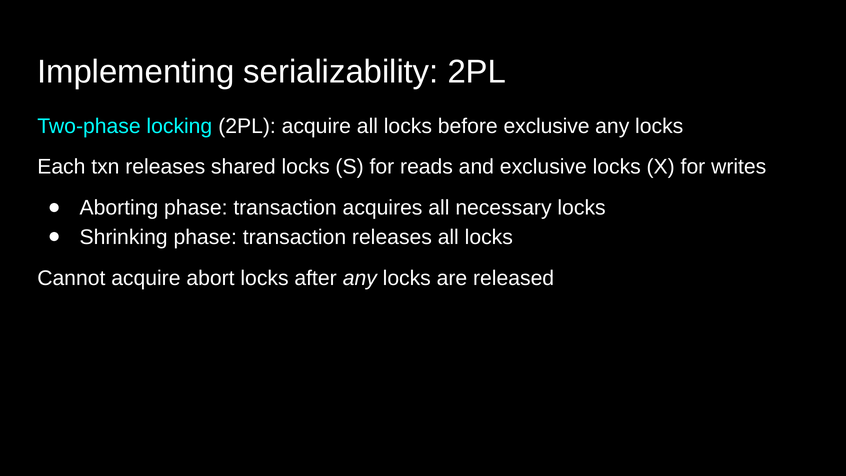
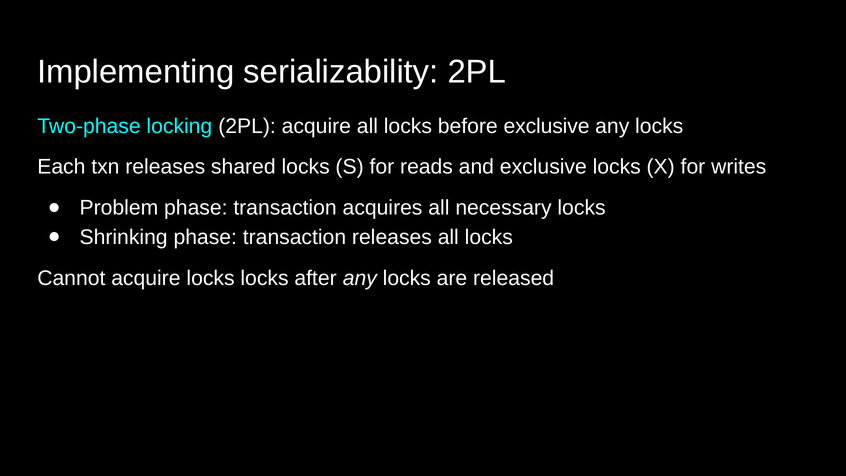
Aborting: Aborting -> Problem (119, 208)
acquire abort: abort -> locks (211, 278)
